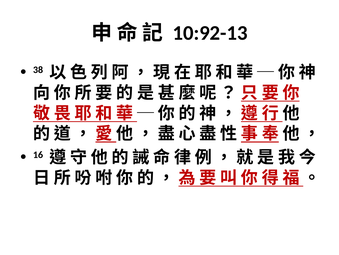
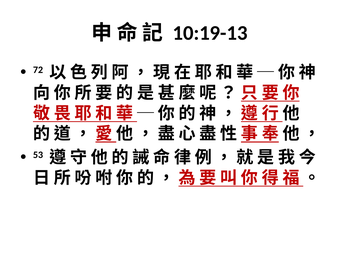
10:92-13: 10:92-13 -> 10:19-13 (210, 33)
38: 38 -> 72 (38, 70)
16: 16 -> 53 (38, 154)
